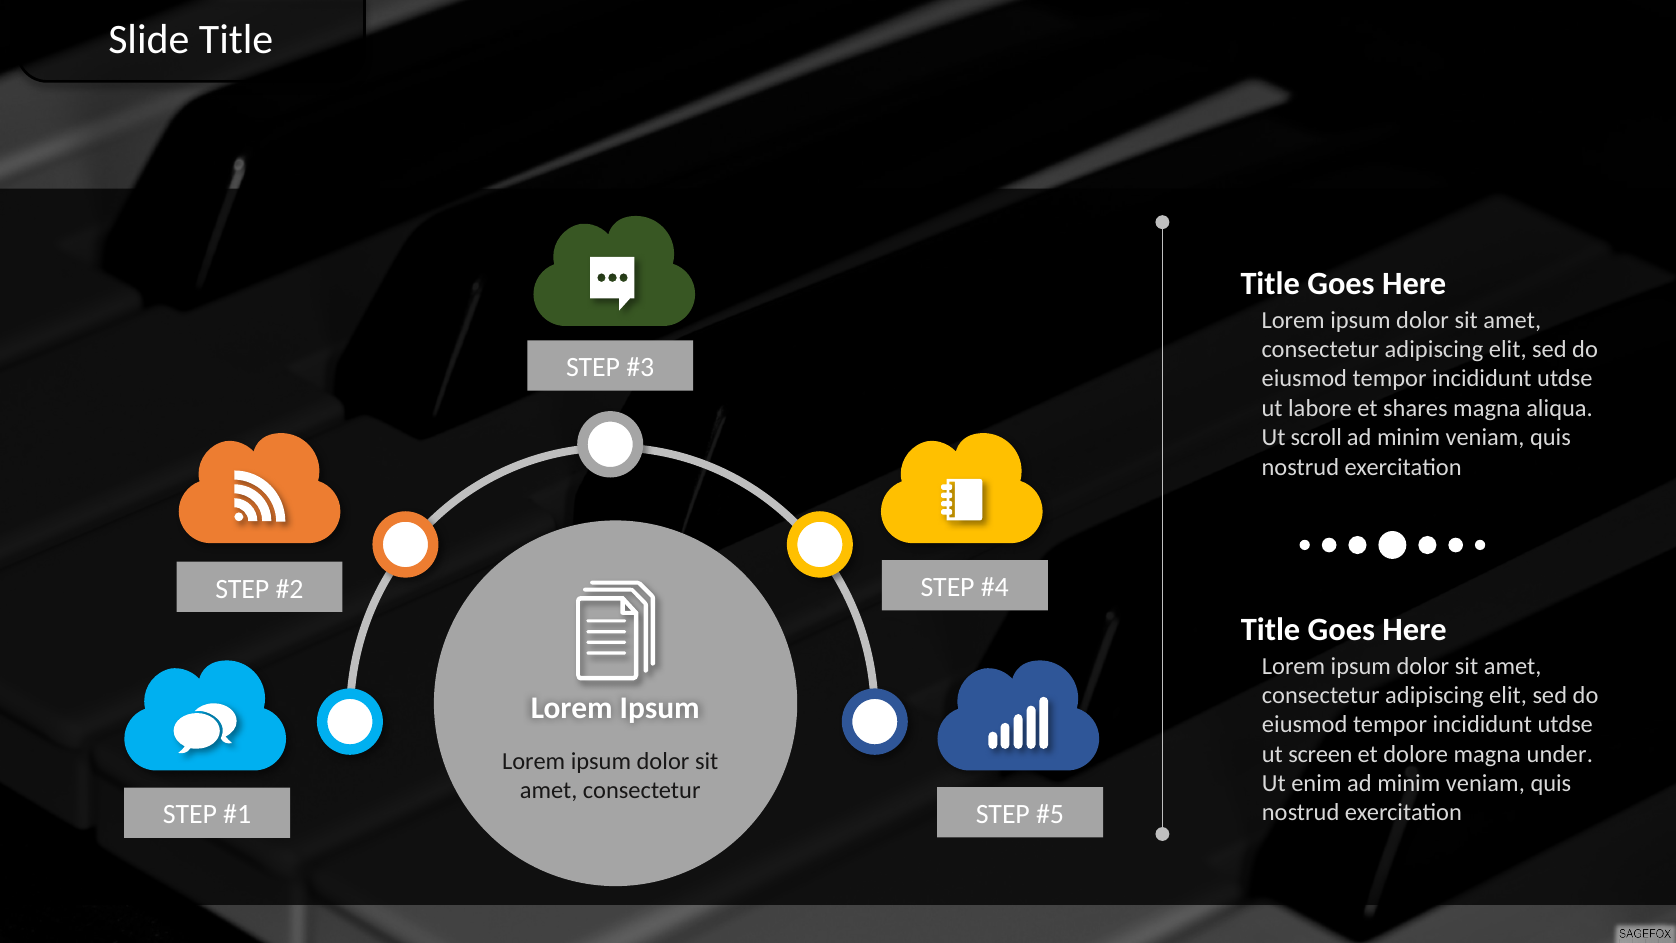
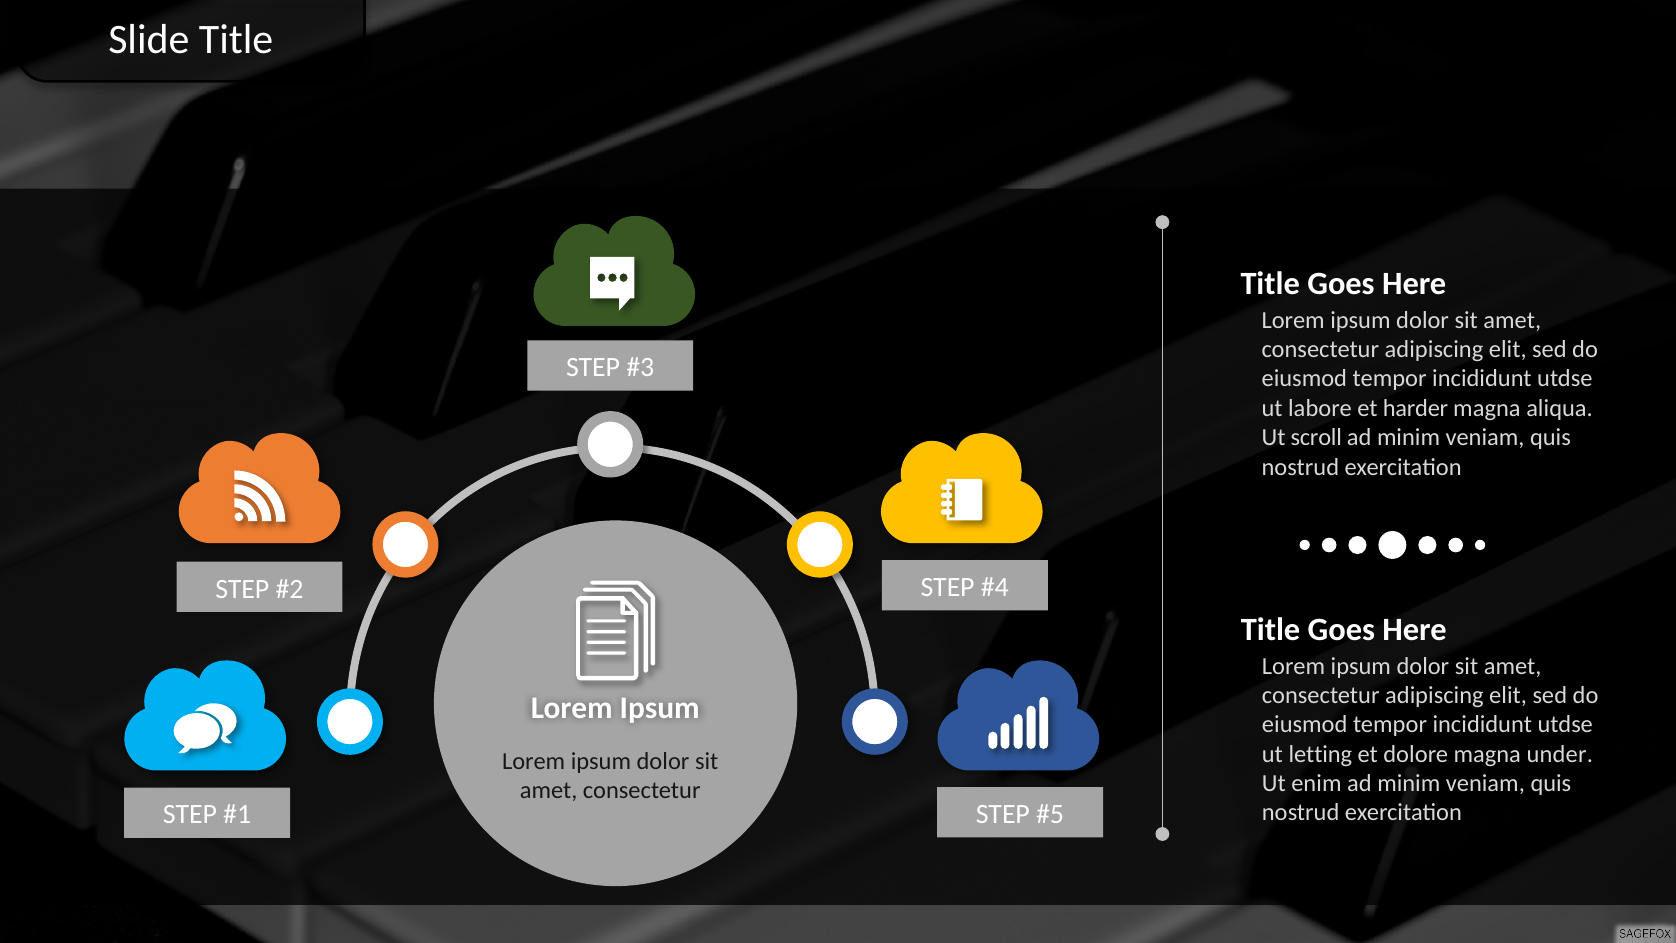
shares: shares -> harder (1416, 408)
screen: screen -> letting (1320, 754)
